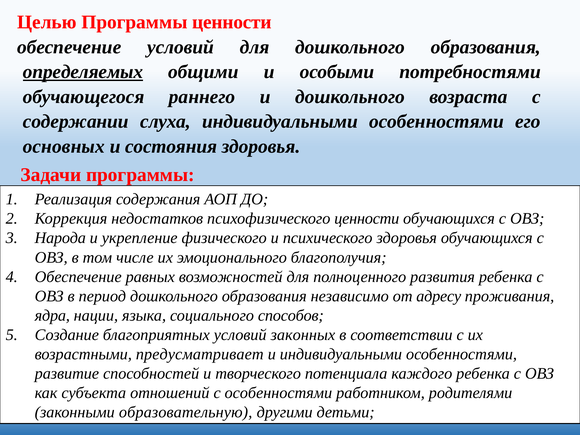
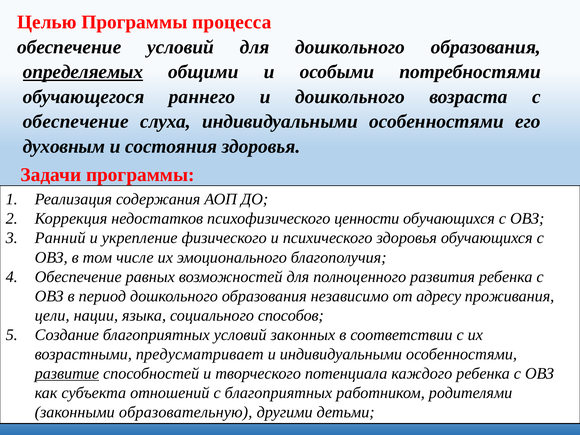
Программы ценности: ценности -> процесса (232, 22)
содержании: содержании -> обеспечение (76, 122)
основных: основных -> духовным (64, 146)
Народа: Народа -> Ранний (60, 238)
ядра: ядра -> цели (52, 315)
развитие underline: none -> present (67, 373)
с особенностями: особенностями -> благоприятных (278, 393)
